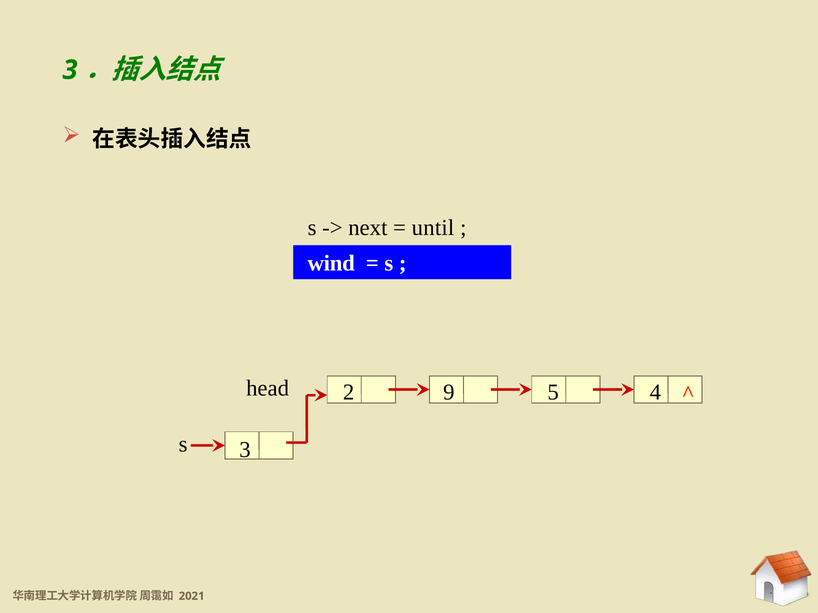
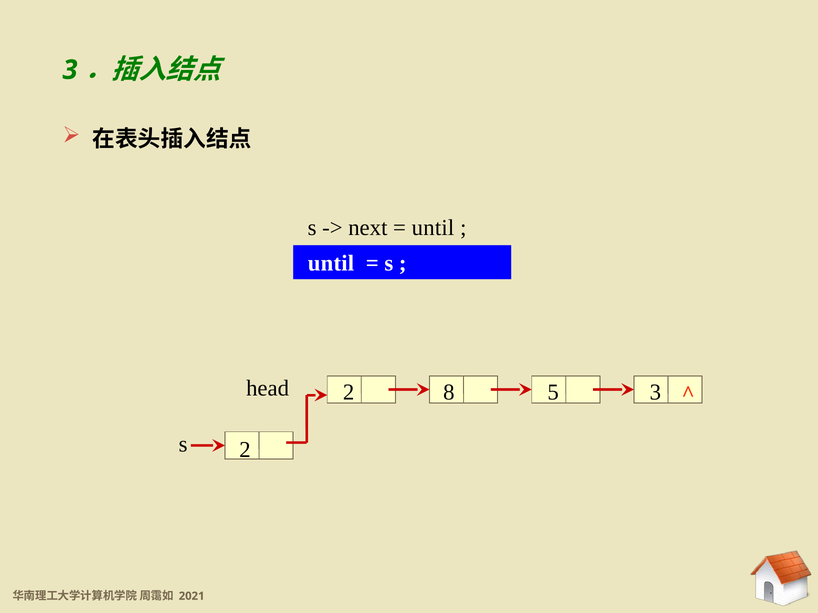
wind: wind -> until (331, 263)
9: 9 -> 8 (449, 393)
5 4: 4 -> 3 (655, 393)
s 3: 3 -> 2 (245, 450)
